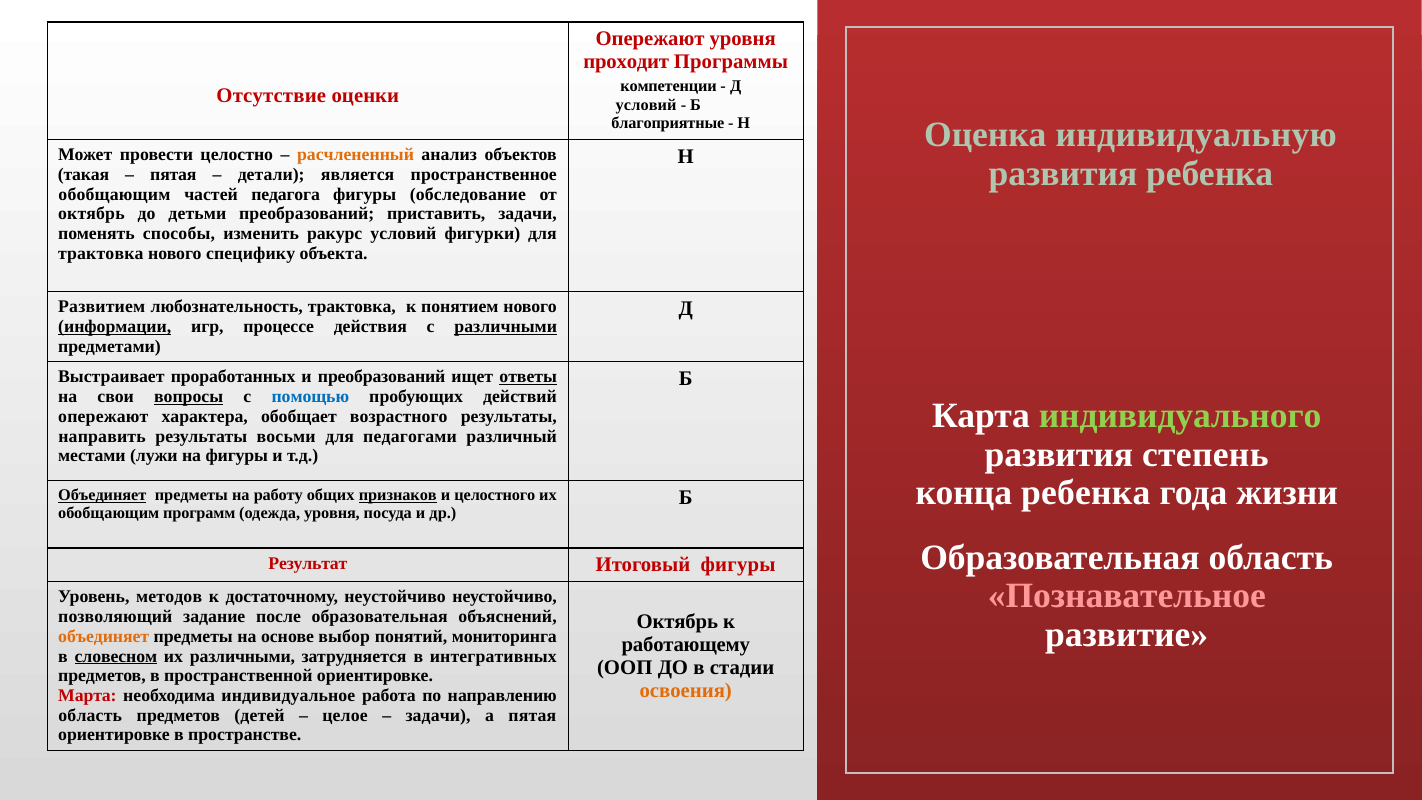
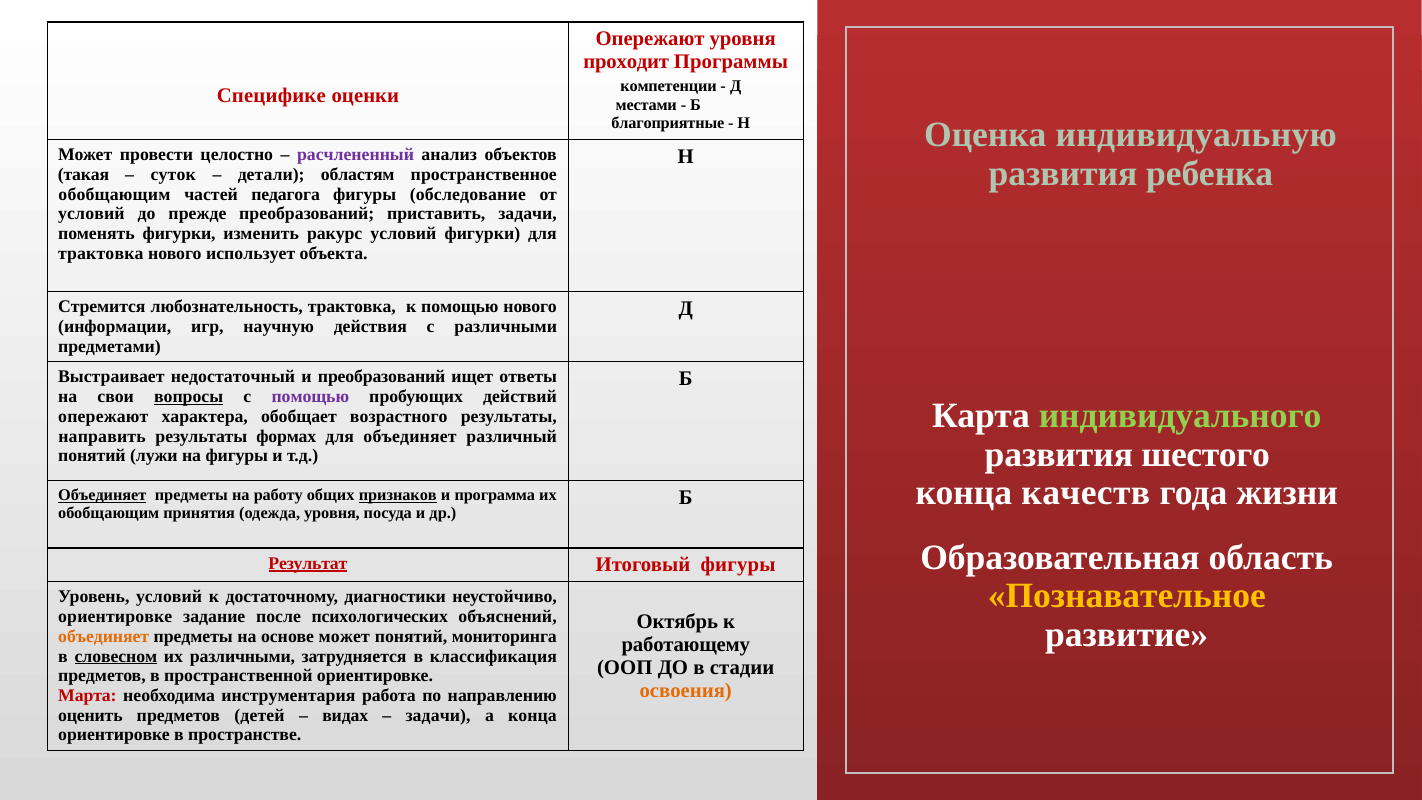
Отсутствие: Отсутствие -> Специфике (271, 95)
условий: условий -> местами (646, 105)
расчлененный colour: orange -> purple (356, 155)
пятая: пятая -> суток (173, 175)
является: является -> областям (358, 175)
октябрь: октябрь -> условий (91, 214)
детьми: детьми -> прежде (197, 214)
поменять способы: способы -> фигурки (179, 234)
специфику: специфику -> использует (251, 254)
Развитием: Развитием -> Стремится (102, 307)
к понятием: понятием -> помощью (460, 307)
информации underline: present -> none (115, 327)
процессе: процессе -> научную (279, 327)
различными underline: present -> none (506, 327)
проработанных: проработанных -> недостаточный (233, 377)
ответы underline: present -> none (528, 377)
помощью colour: blue -> purple (310, 397)
восьми: восьми -> формах (286, 436)
для педагогами: педагогами -> объединяет (410, 436)
степень: степень -> шестого (1206, 454)
местами: местами -> понятий (92, 456)
конца ребенка: ребенка -> качеств (1086, 493)
целостного: целостного -> программа (495, 495)
программ: программ -> принятия (199, 513)
Результат underline: none -> present (308, 563)
Познавательное colour: pink -> yellow (1127, 596)
Уровень методов: методов -> условий (169, 597)
достаточному неустойчиво: неустойчиво -> диагностики (395, 597)
позволяющий: позволяющий -> ориентировке (115, 617)
после образовательная: образовательная -> психологических (380, 617)
основе выбор: выбор -> может (344, 636)
интегративных: интегративных -> классификация (493, 656)
индивидуальное: индивидуальное -> инструментария (288, 696)
область: область -> оценить (90, 715)
целое: целое -> видах (345, 715)
а пятая: пятая -> конца (532, 715)
